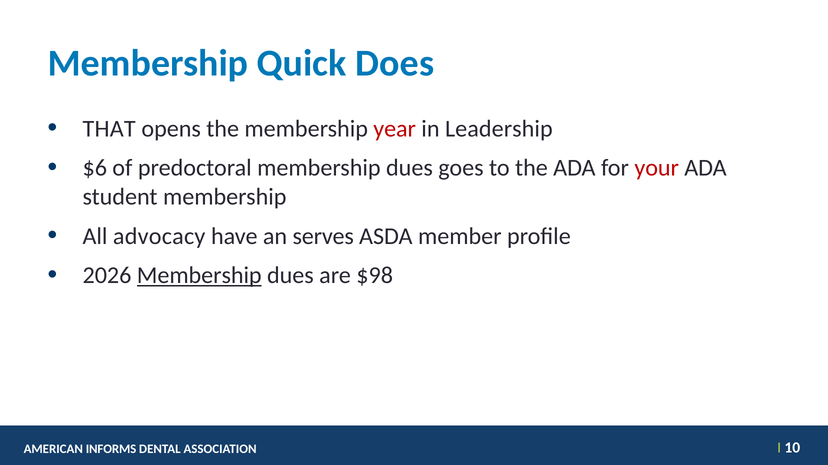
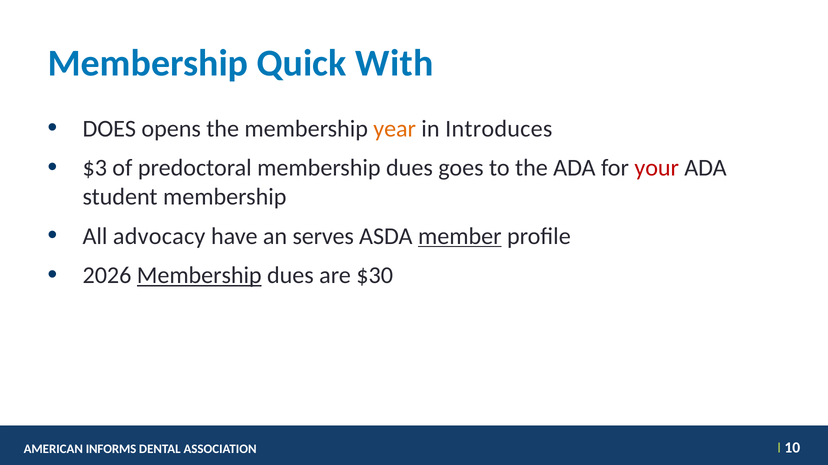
Does: Does -> With (395, 63)
THAT: THAT -> DOES (109, 129)
year colour: red -> orange (395, 129)
Leadership: Leadership -> Introduces (499, 129)
$6: $6 -> $3 (95, 168)
member underline: none -> present (460, 236)
$98: $98 -> $30 (375, 276)
